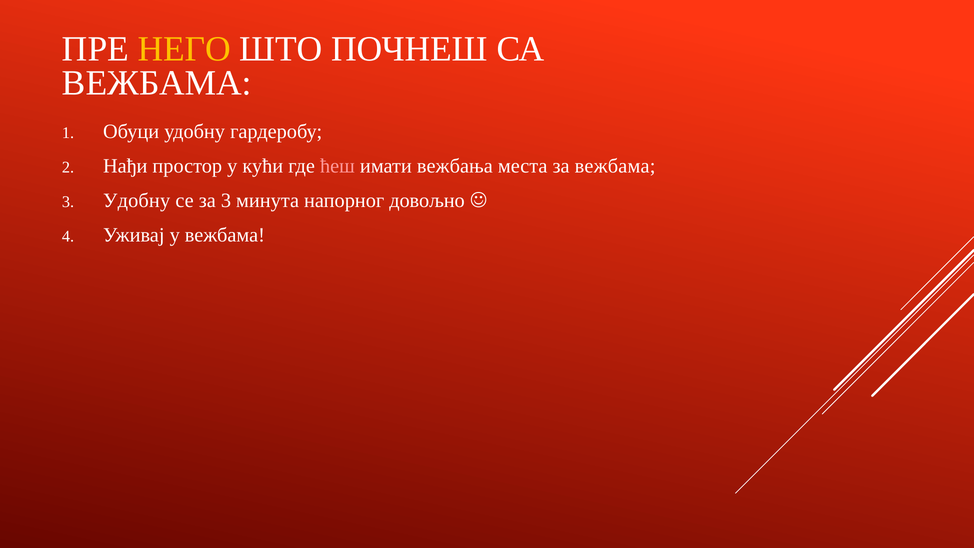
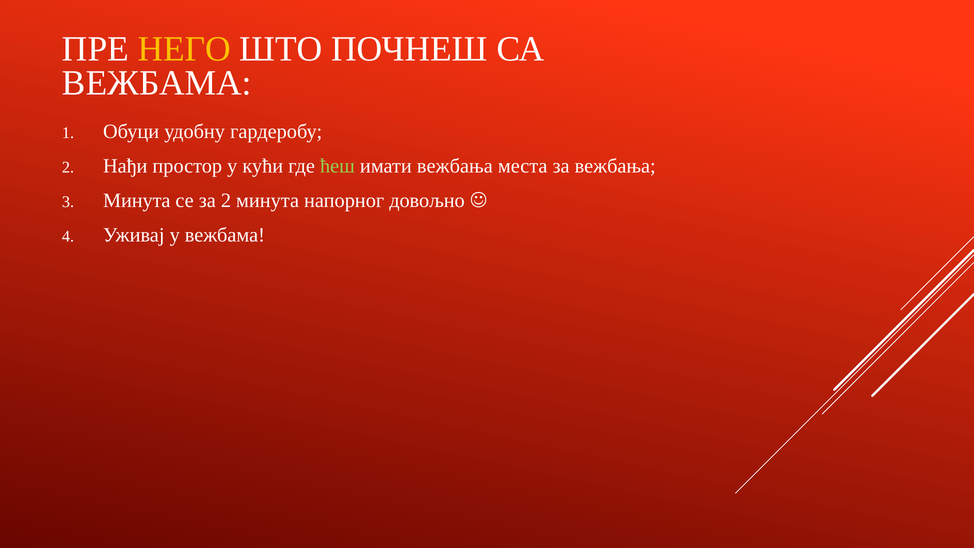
ћеш colour: pink -> light green (337, 166)
за вежбама: вежбама -> вежбања (615, 166)
Удобну: Удобну -> Минута (137, 201)
за 3: 3 -> 2 (226, 201)
